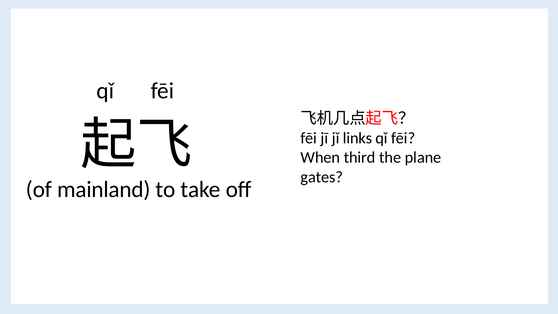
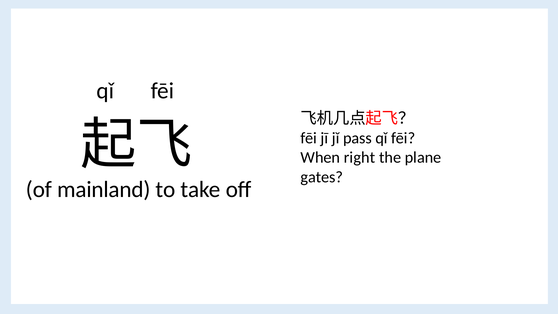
links: links -> pass (358, 138)
third: third -> right (360, 157)
